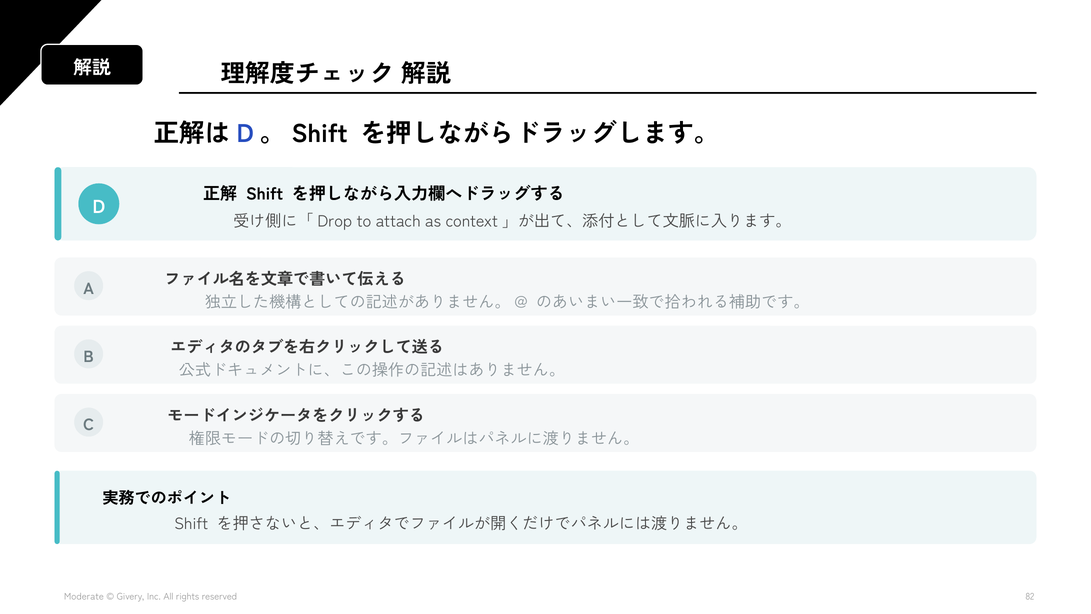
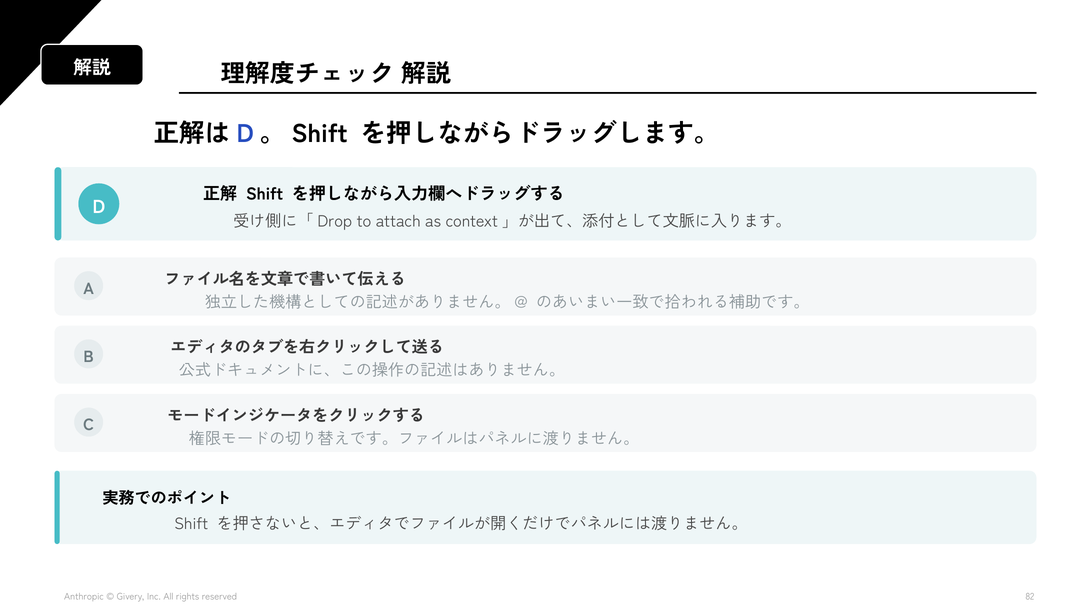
Moderate: Moderate -> Anthropic (84, 597)
